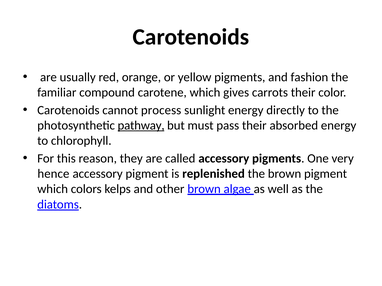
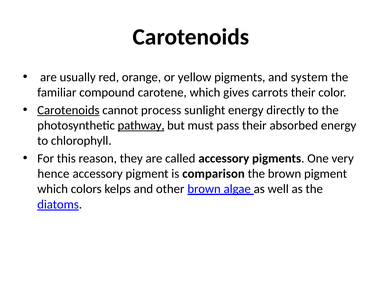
fashion: fashion -> system (309, 77)
Carotenoids underline: none -> present (68, 110)
replenished: replenished -> comparison (214, 174)
